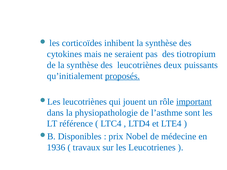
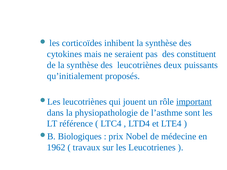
tiotropium: tiotropium -> constituent (196, 54)
proposés underline: present -> none (122, 76)
Disponibles: Disponibles -> Biologiques (80, 137)
1936: 1936 -> 1962 (56, 148)
